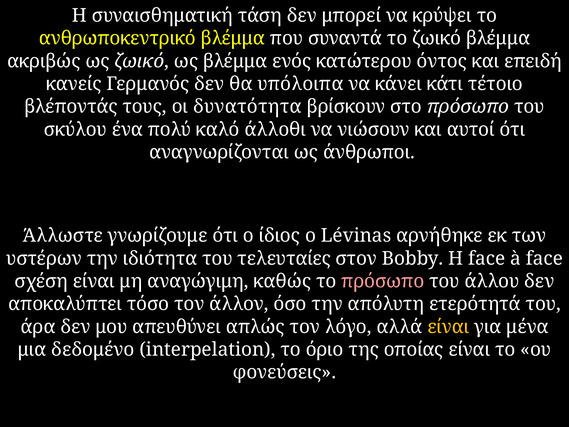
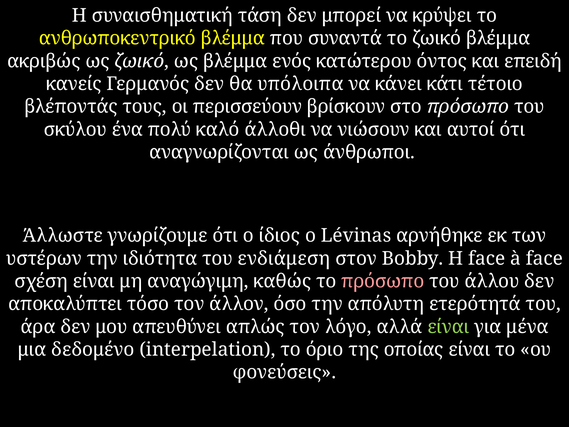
δυνατότητα: δυνατότητα -> περισσεύουν (248, 107)
τελευταίες: τελευταίες -> ενδιάμεση (284, 258)
είναι colour: yellow -> light green (448, 327)
